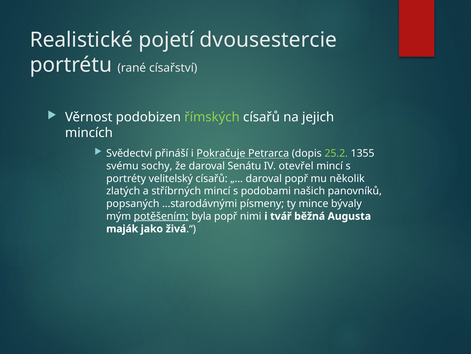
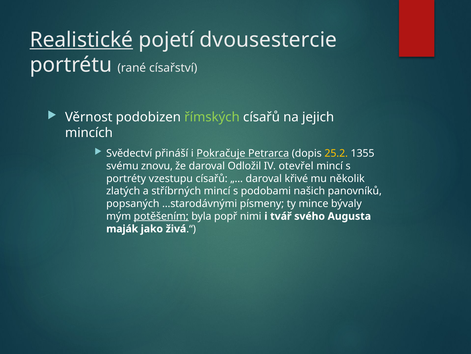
Realistické underline: none -> present (81, 40)
25.2 colour: light green -> yellow (336, 153)
sochy: sochy -> znovu (157, 166)
Senátu: Senátu -> Odložil (244, 166)
velitelský: velitelský -> vzestupu (171, 178)
daroval popř: popř -> křivé (296, 178)
běžná: běžná -> svého (310, 216)
